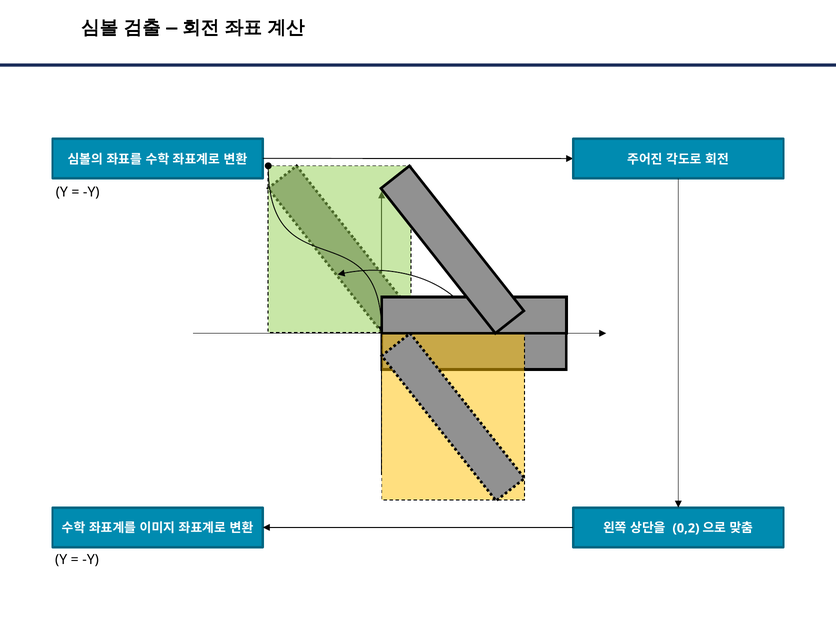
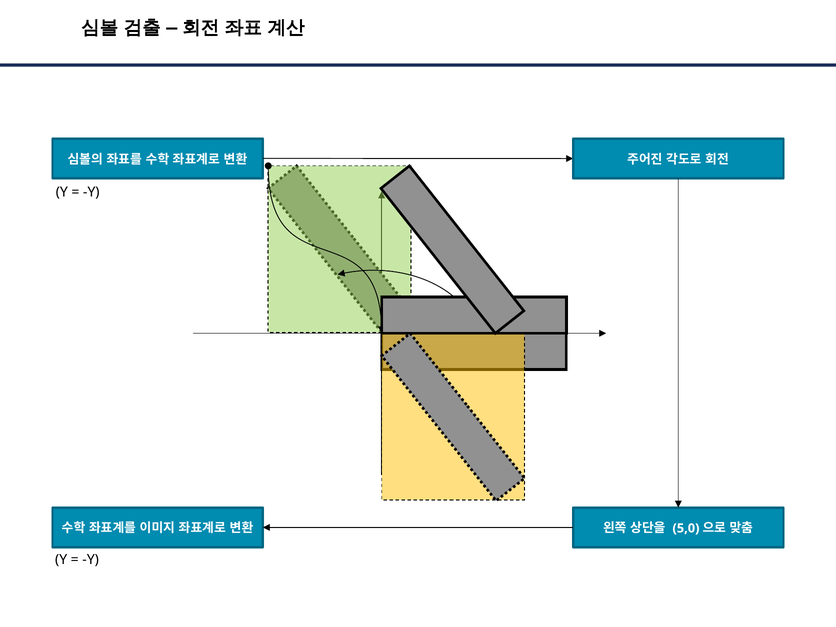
0,2: 0,2 -> 5,0 (686, 528)
